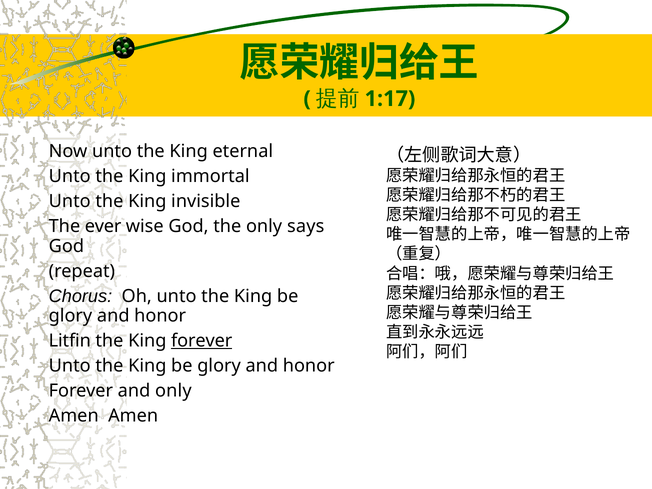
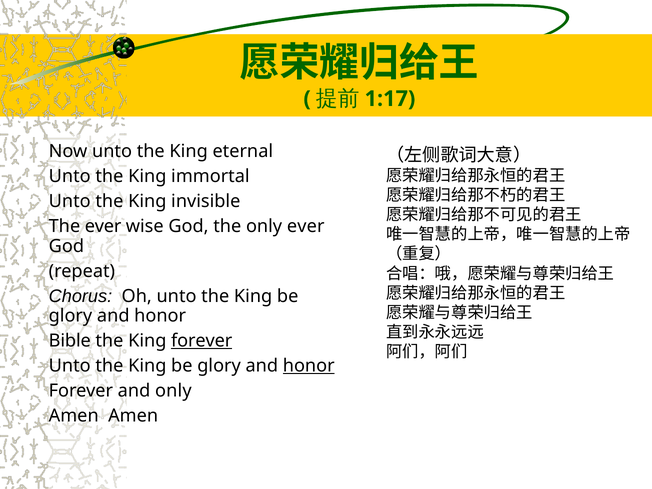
only says: says -> ever (306, 227)
Litfin: Litfin -> Bible (70, 341)
honor underline: none -> present (309, 366)
